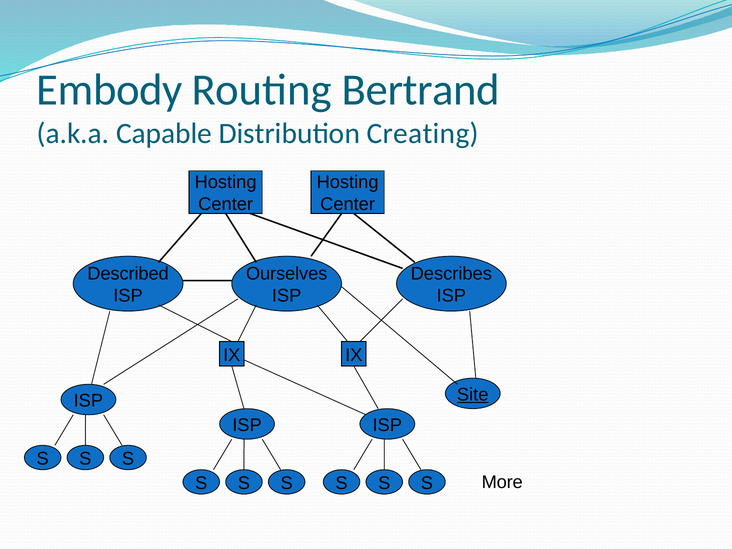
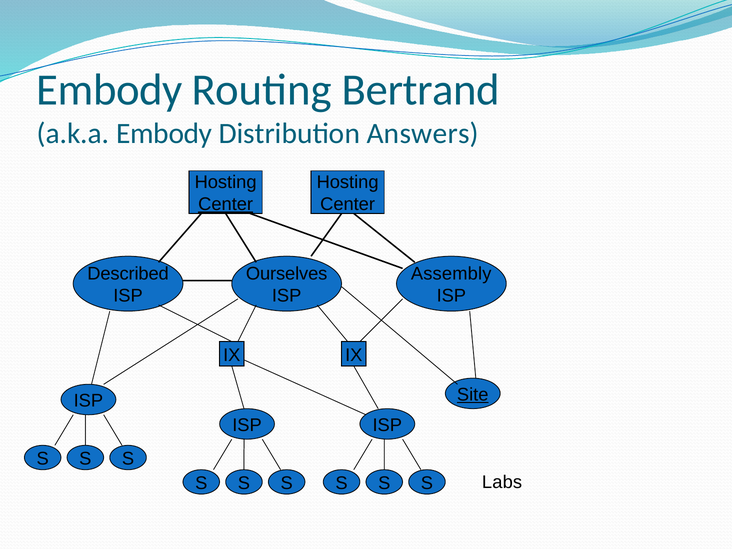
a.k.a Capable: Capable -> Embody (164, 133)
Creating: Creating -> Answers (423, 133)
Center underline: none -> present (226, 204)
Describes: Describes -> Assembly (451, 274)
More: More -> Labs (502, 482)
